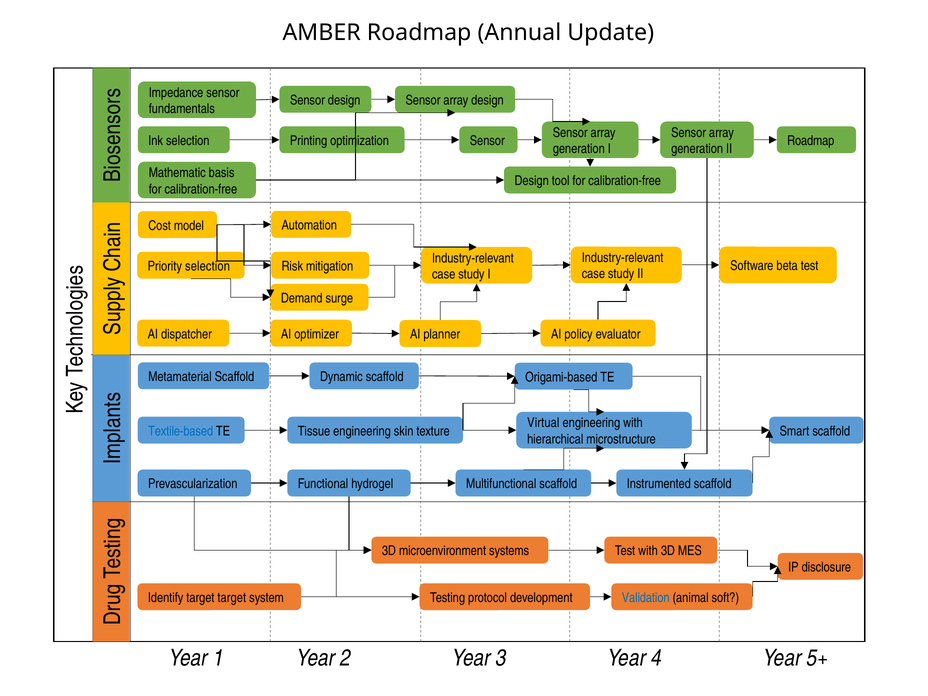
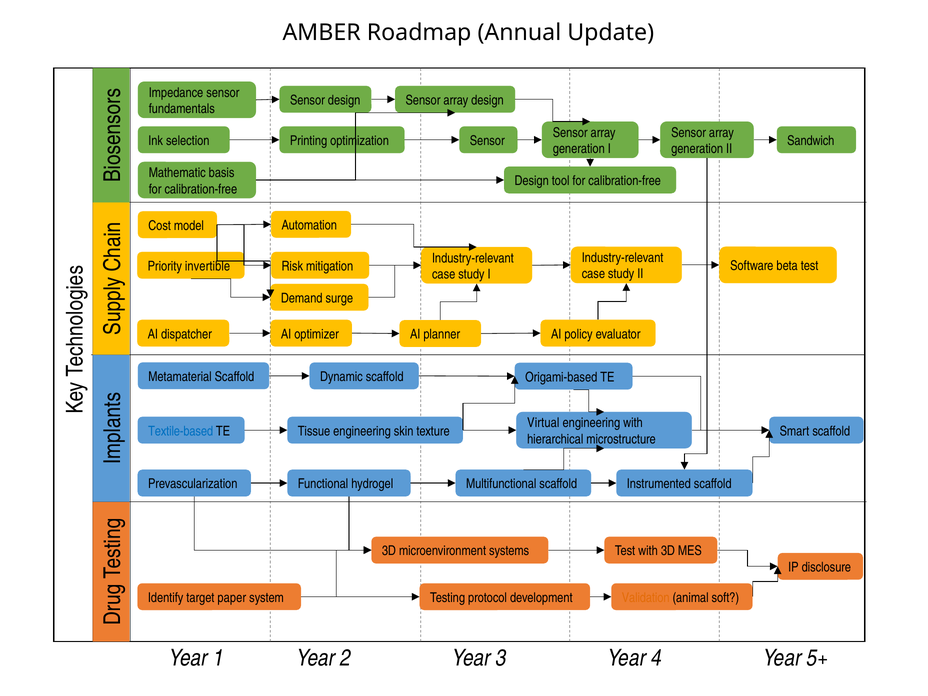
Roadmap: Roadmap -> Sandwich (811, 141)
Priority selection: selection -> invertible (208, 266)
target target: target -> paper (232, 598)
Validation colour: blue -> orange (646, 598)
